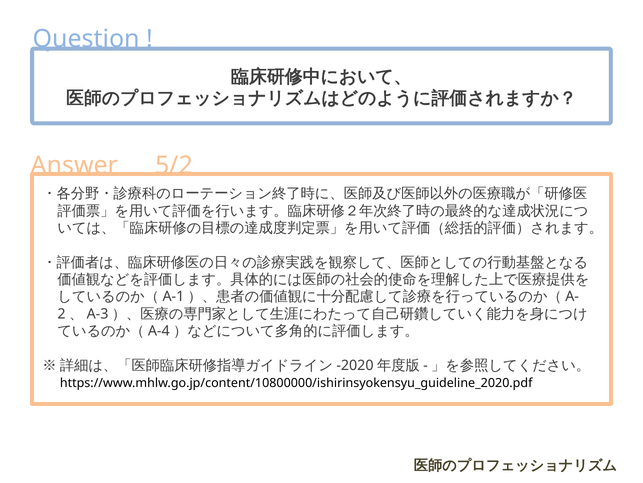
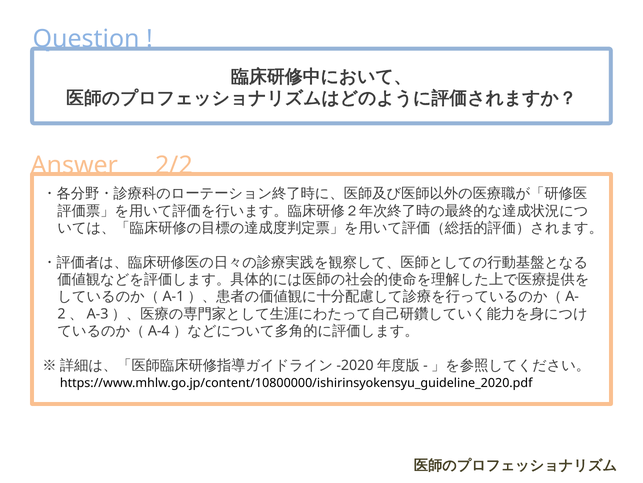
5/2: 5/2 -> 2/2 (174, 165)
